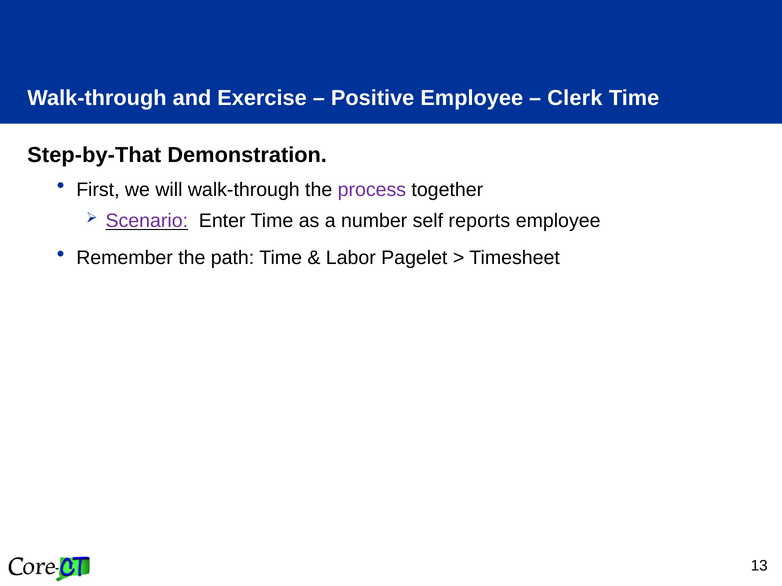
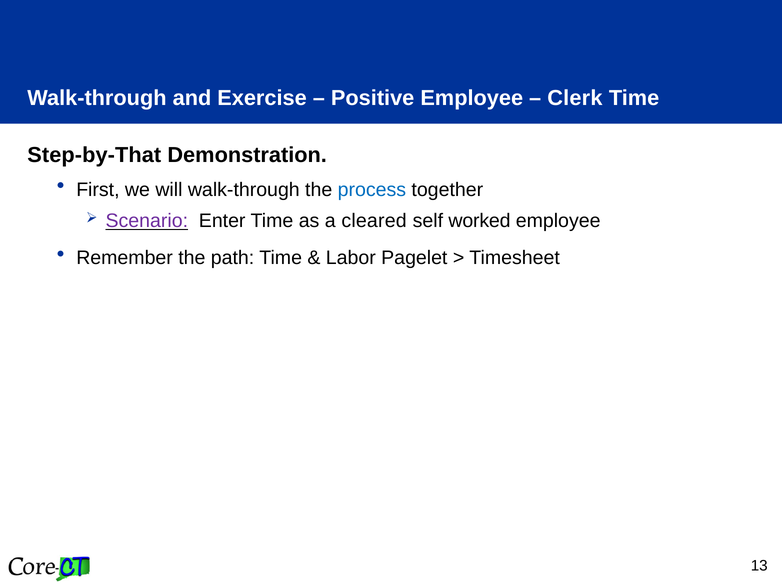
process colour: purple -> blue (372, 190)
number: number -> cleared (374, 221)
reports: reports -> worked (480, 221)
